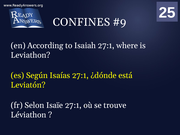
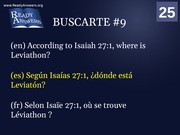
CONFINES: CONFINES -> BUSCARTE (82, 22)
